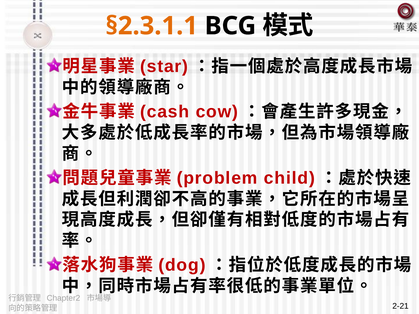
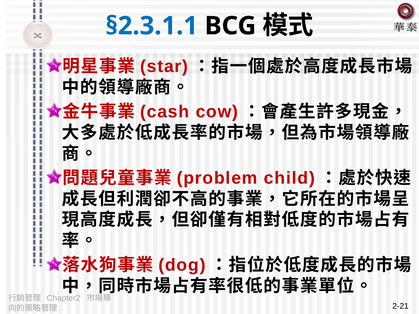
§2.3.1.1 colour: orange -> blue (152, 26)
